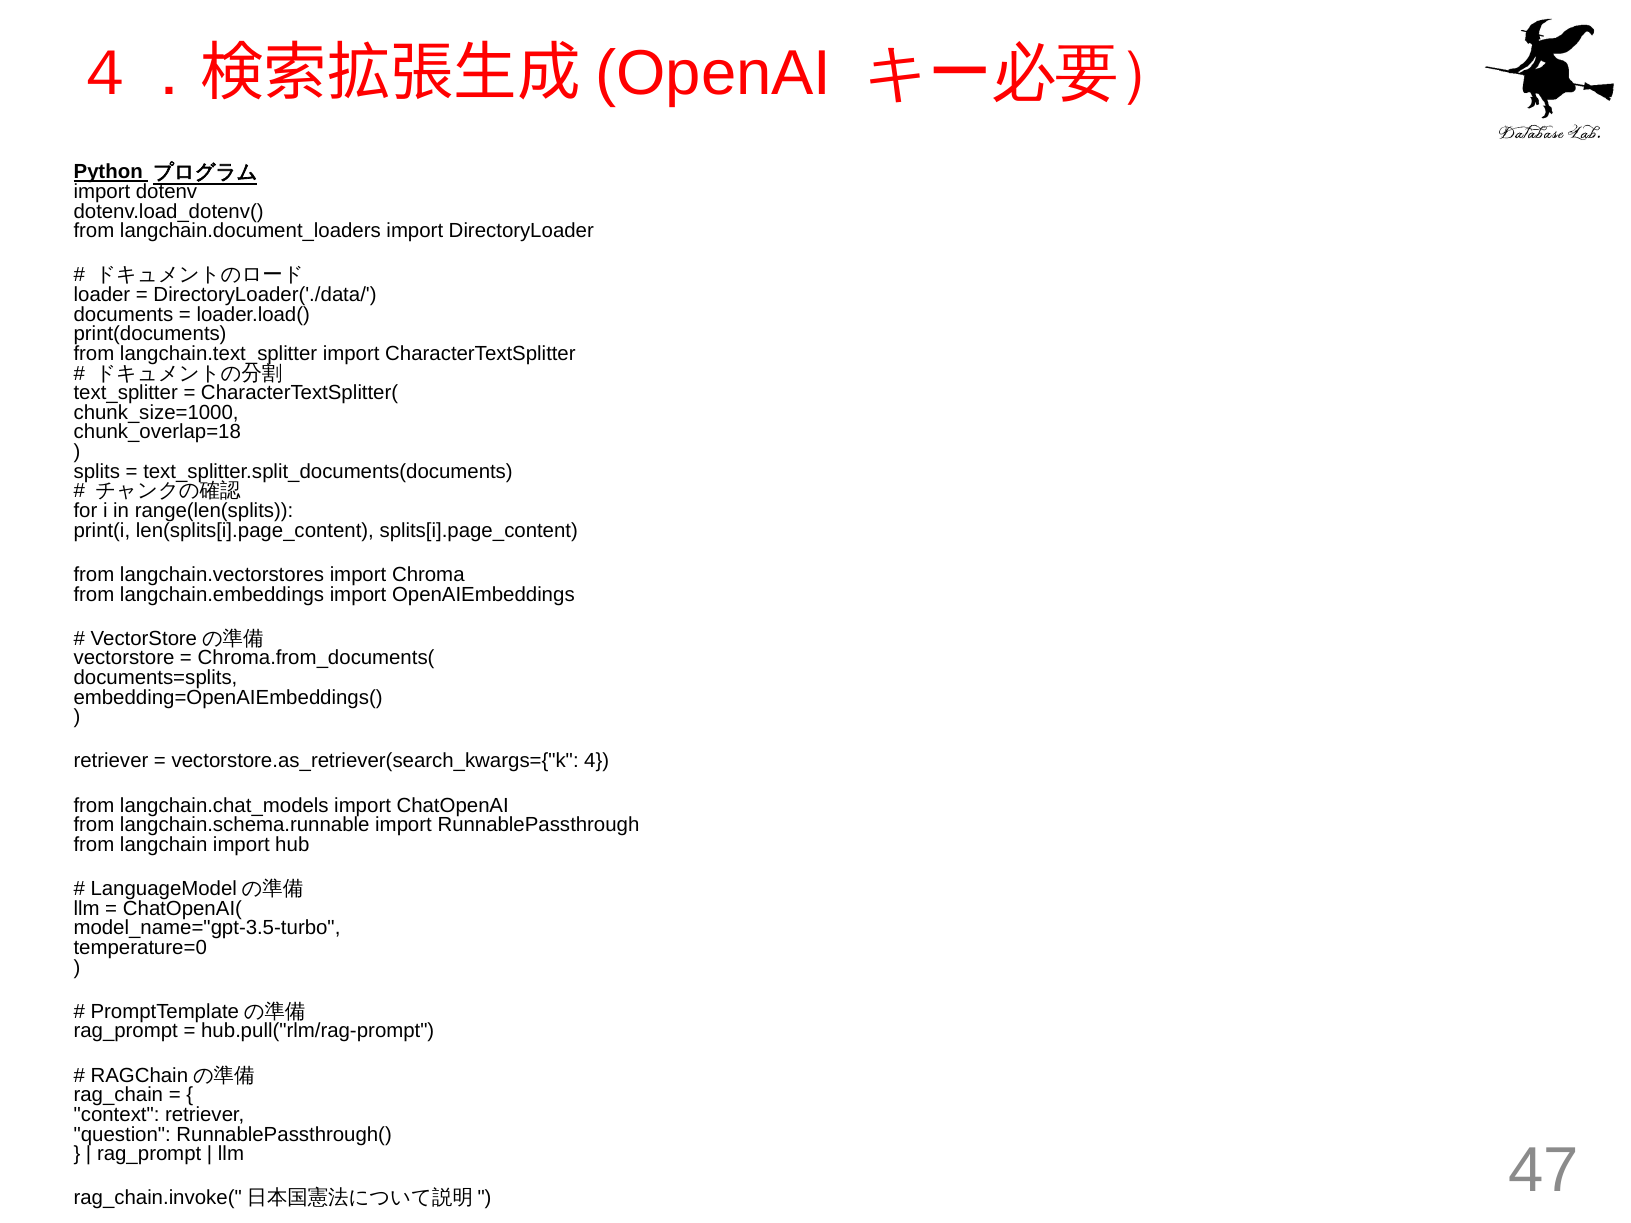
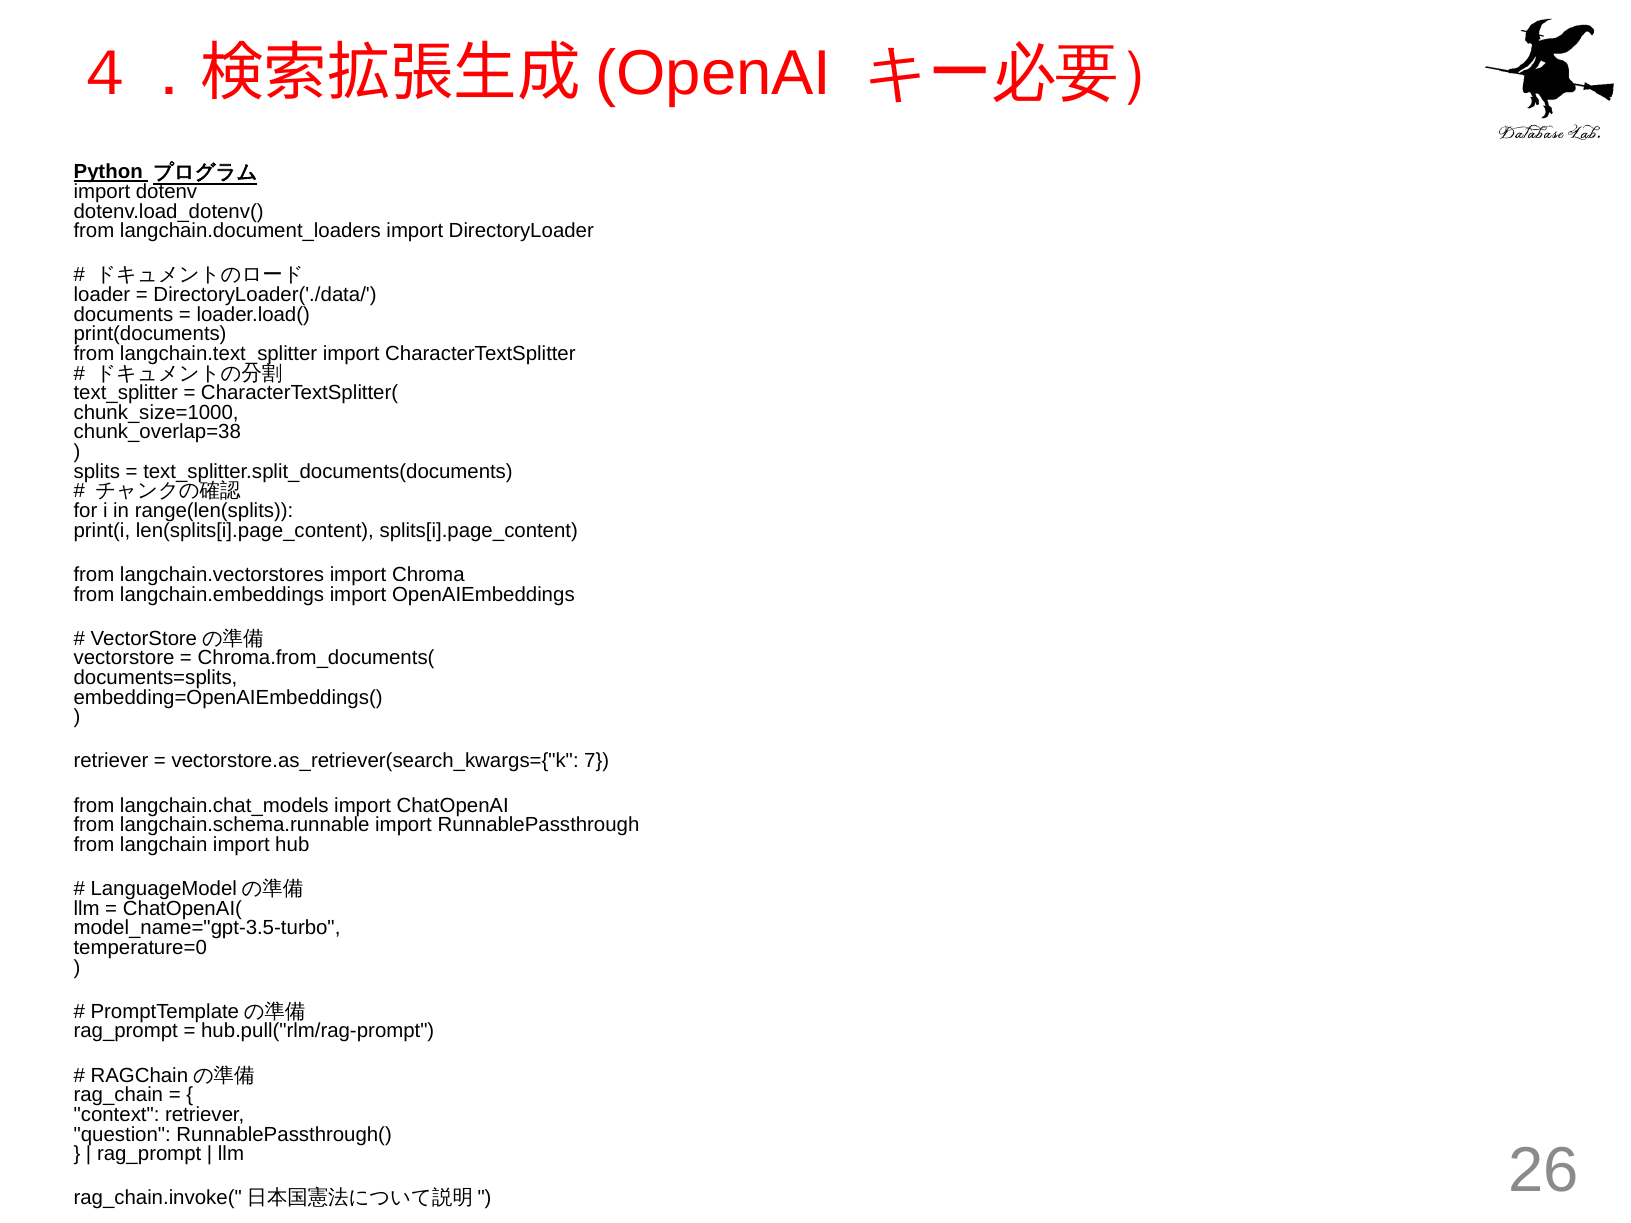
chunk_overlap=18: chunk_overlap=18 -> chunk_overlap=38 (157, 432)
4: 4 -> 7 (597, 761)
47: 47 -> 26 (1544, 1171)
